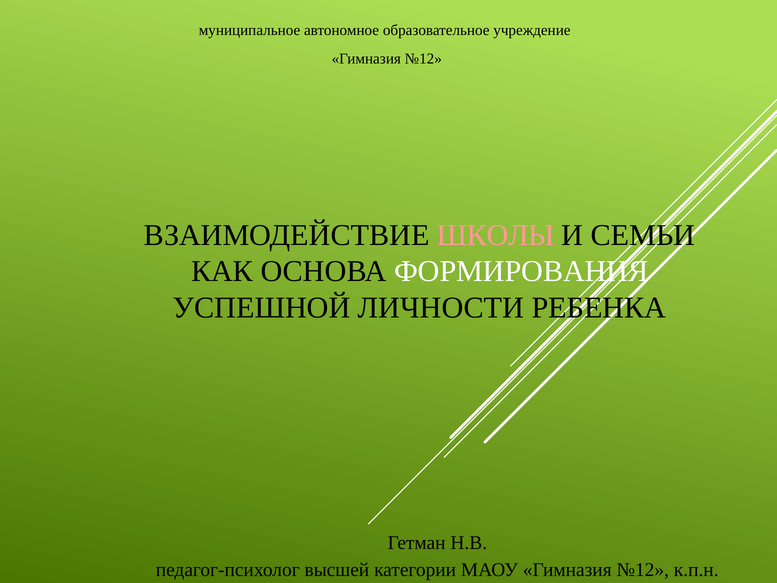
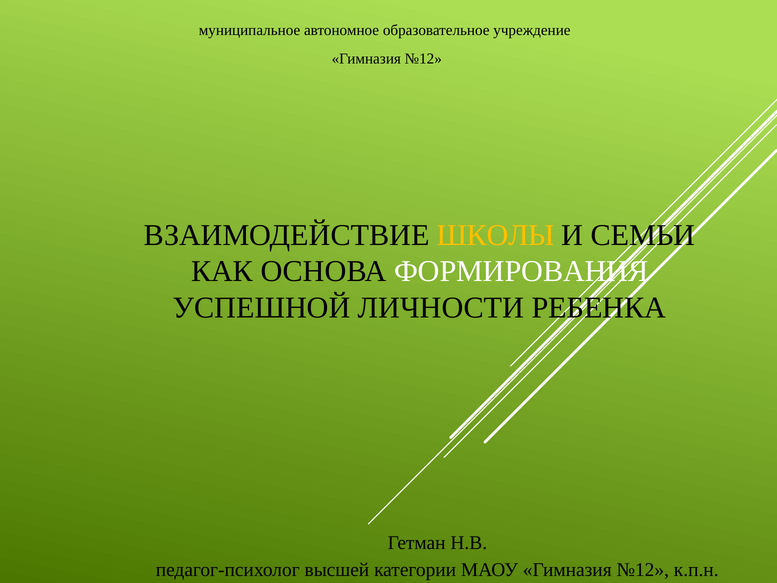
ШКОЛЫ colour: pink -> yellow (496, 235)
